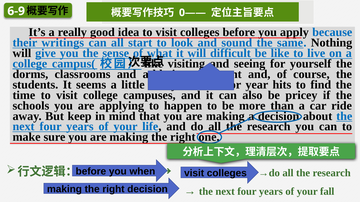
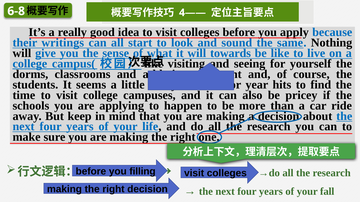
0——: 0—— -> 4—— (192, 13)
6-9: 6-9 -> 6-8 (16, 11)
difficult: difficult -> towards (231, 53)
when: when -> filling (142, 172)
